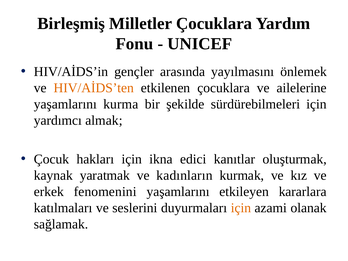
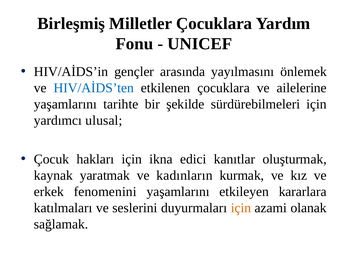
HIV/AİDS’ten colour: orange -> blue (94, 88)
kurma: kurma -> tarihte (121, 104)
almak: almak -> ulusal (104, 120)
